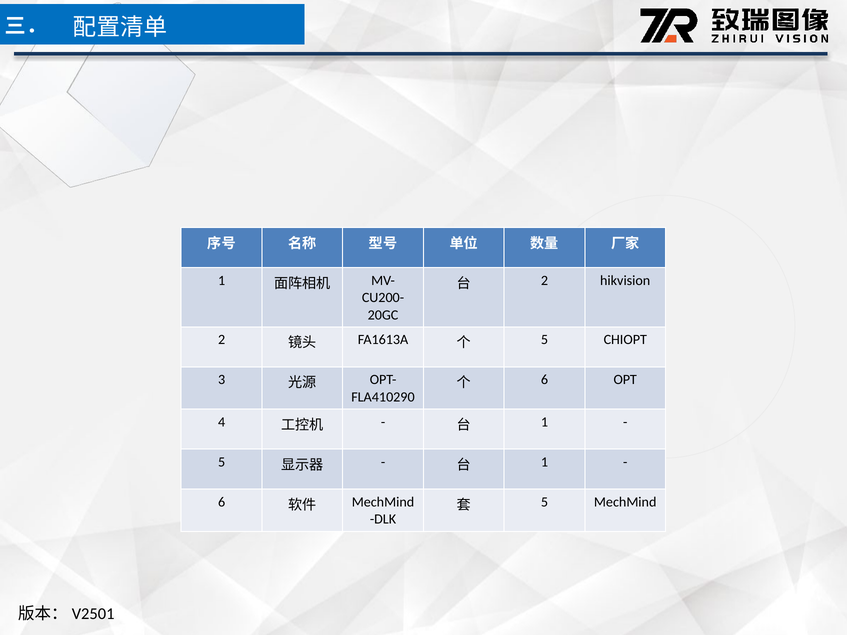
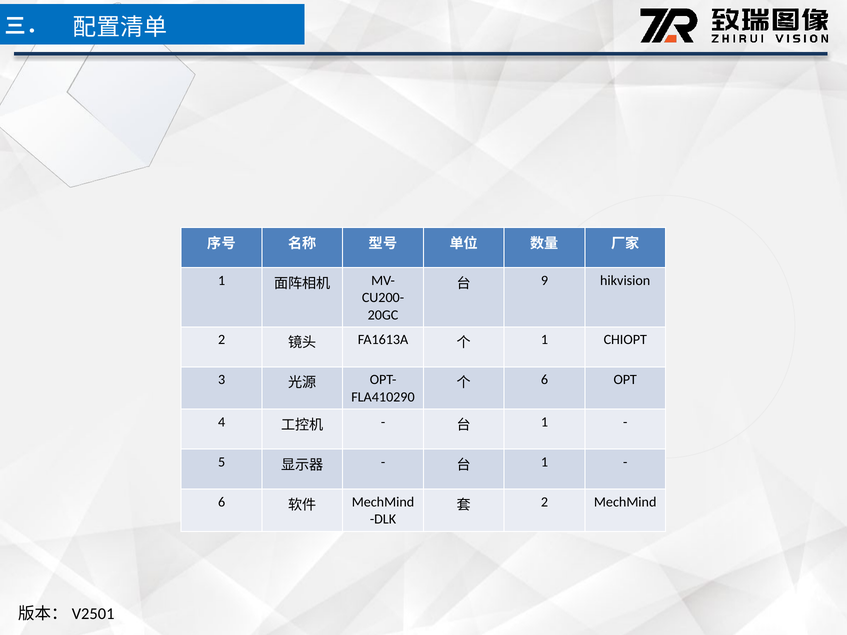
2: 2 -> 9 (545, 281)
5: 5 -> 1 (545, 340)
5: 5 -> 2 (545, 502)
